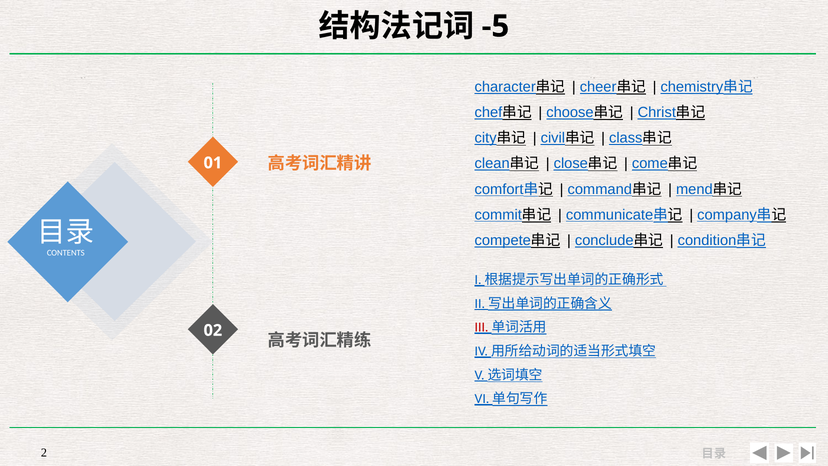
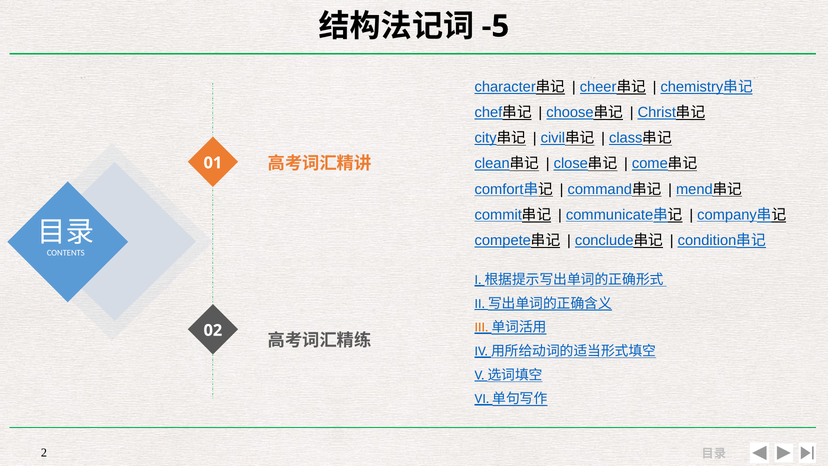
III colour: red -> orange (482, 327)
